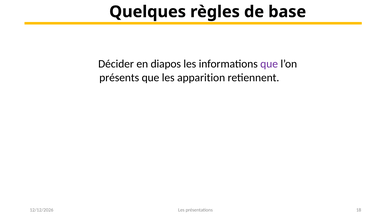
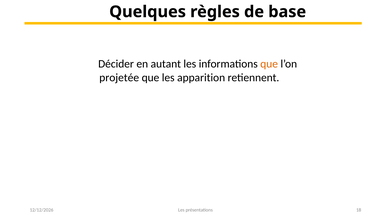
diapos: diapos -> autant (166, 64)
que colour: purple -> orange (269, 64)
présents: présents -> projetée (119, 78)
